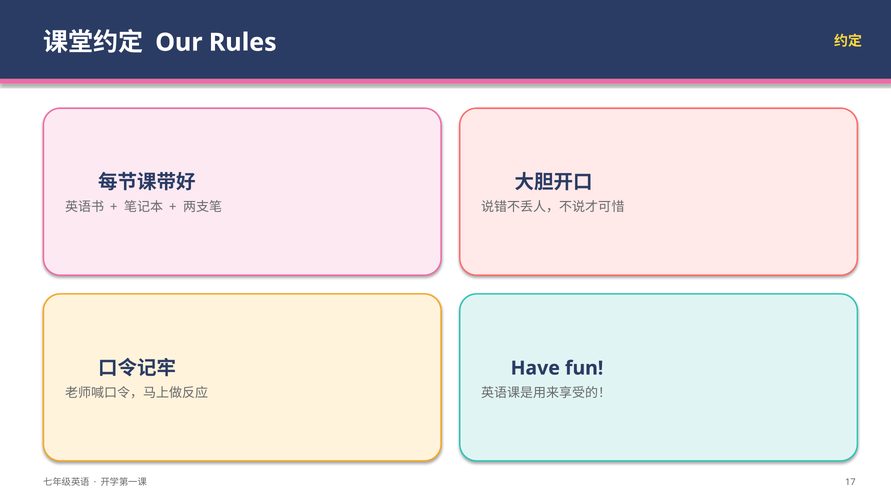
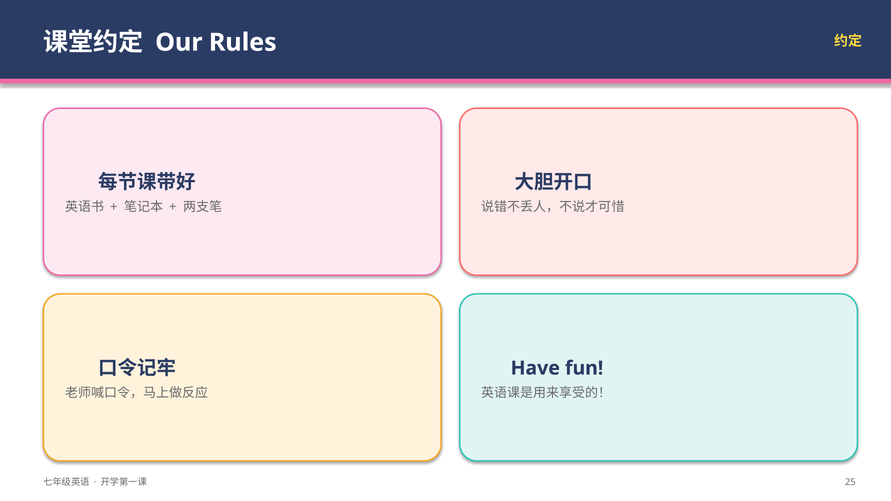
17: 17 -> 25 (850, 483)
